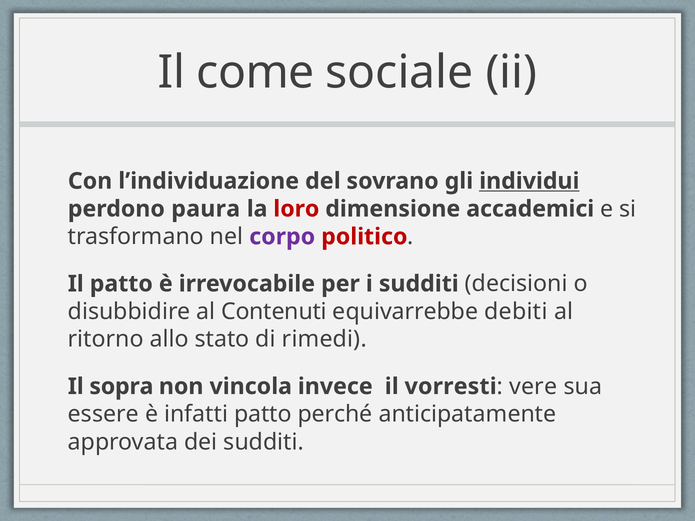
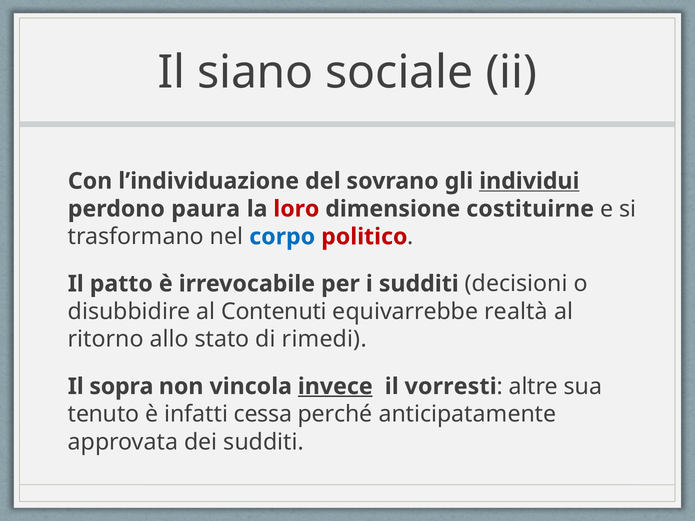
come: come -> siano (255, 73)
accademici: accademici -> costituirne (530, 209)
corpo colour: purple -> blue (282, 237)
debiti: debiti -> realtà (516, 312)
invece underline: none -> present (335, 387)
vere: vere -> altre (533, 387)
essere: essere -> tenuto (104, 414)
infatti patto: patto -> cessa (263, 414)
